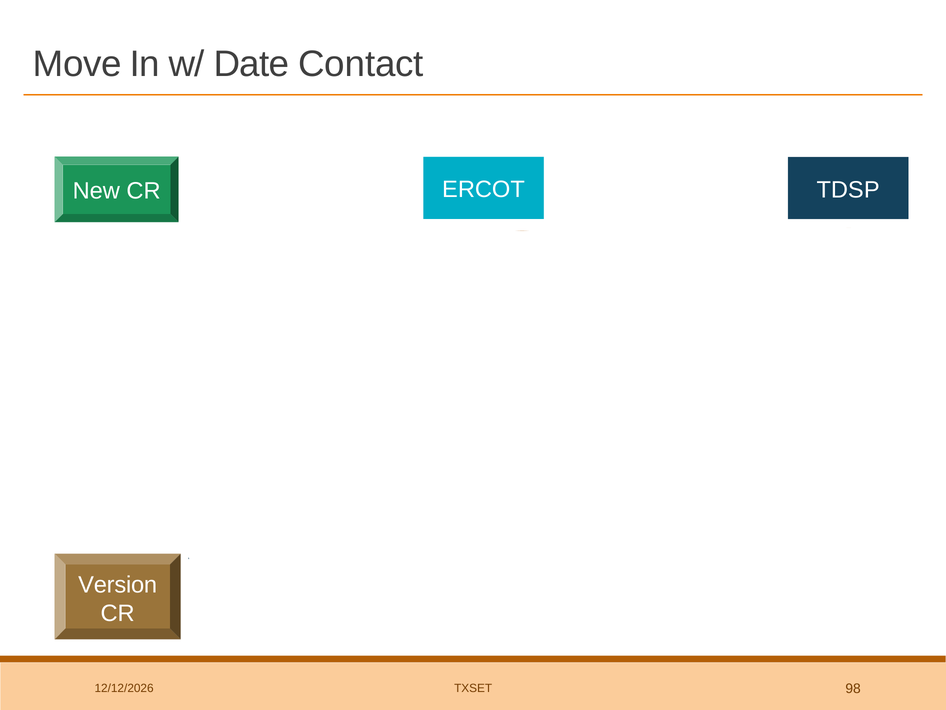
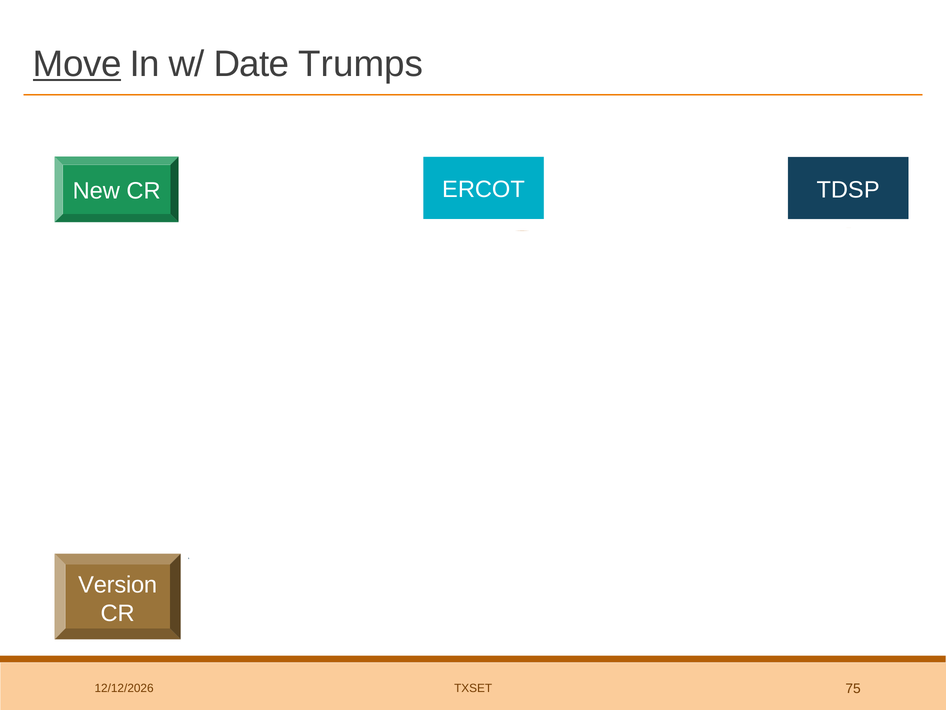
Move underline: none -> present (77, 64)
Contact: Contact -> Trumps (361, 64)
98: 98 -> 75 (853, 688)
